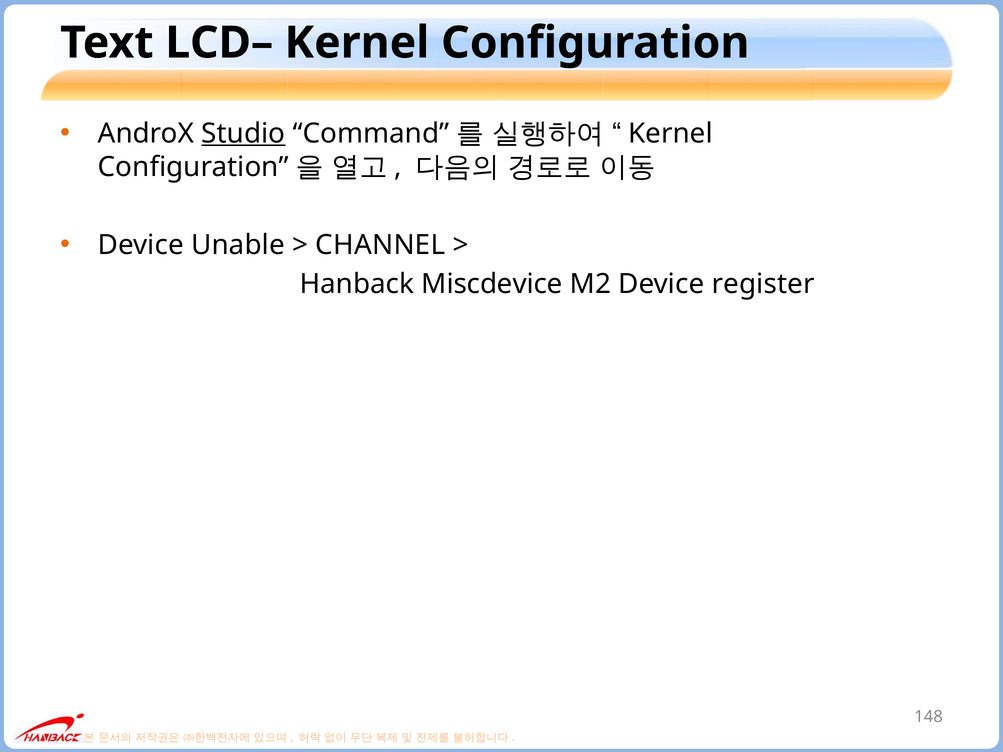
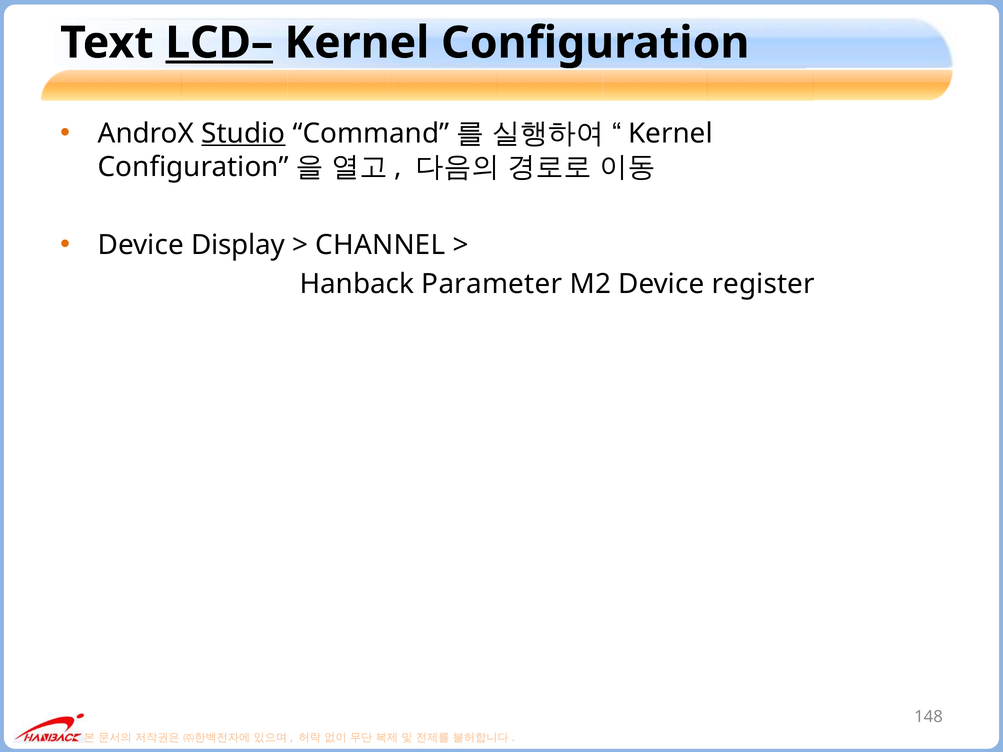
LCD– underline: none -> present (219, 43)
Unable: Unable -> Display (238, 245)
Miscdevice: Miscdevice -> Parameter (492, 284)
